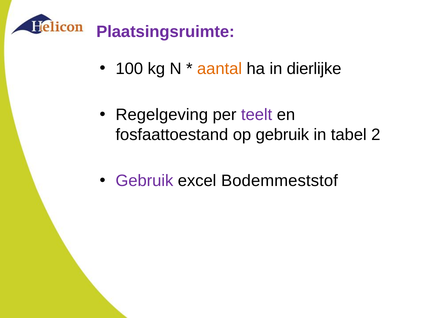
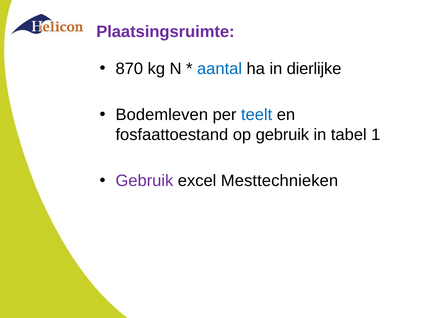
100: 100 -> 870 (129, 69)
aantal colour: orange -> blue (220, 69)
Regelgeving: Regelgeving -> Bodemleven (162, 115)
teelt colour: purple -> blue (257, 115)
2: 2 -> 1 (376, 135)
Bodemmeststof: Bodemmeststof -> Mesttechnieken (280, 181)
